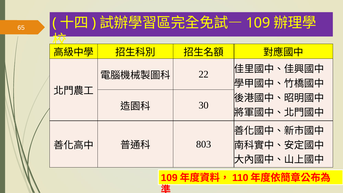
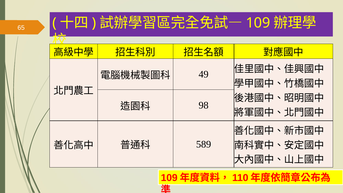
22: 22 -> 49 (204, 74)
30: 30 -> 98 (204, 105)
803: 803 -> 589 (204, 144)
